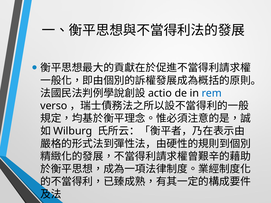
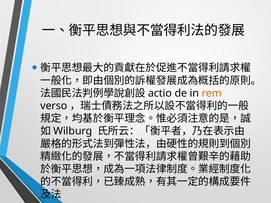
rem colour: blue -> orange (212, 93)
